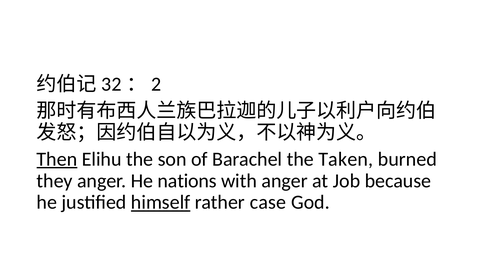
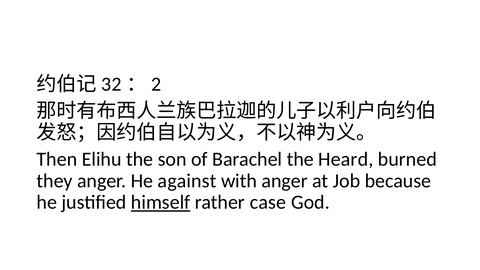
Then underline: present -> none (57, 159)
Taken: Taken -> Heard (346, 159)
nations: nations -> against (187, 181)
